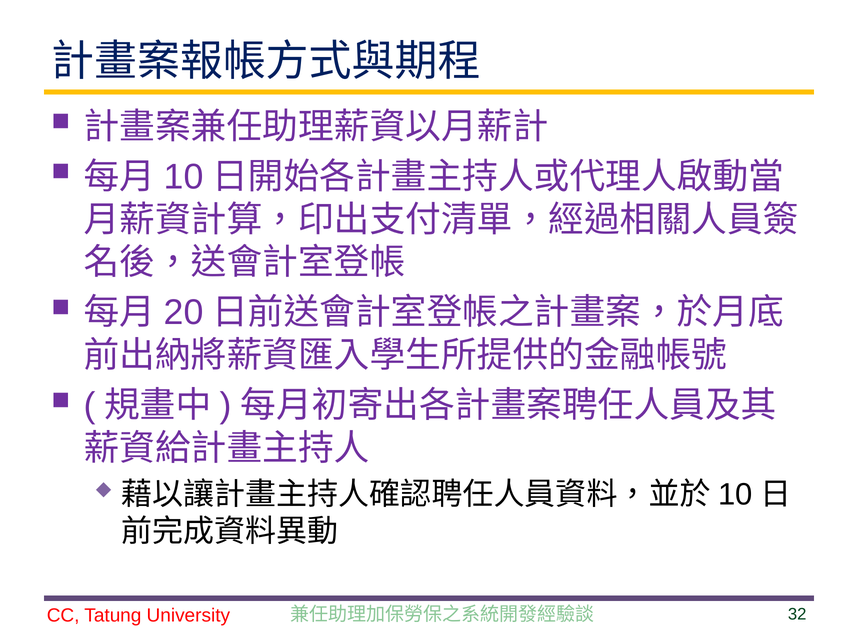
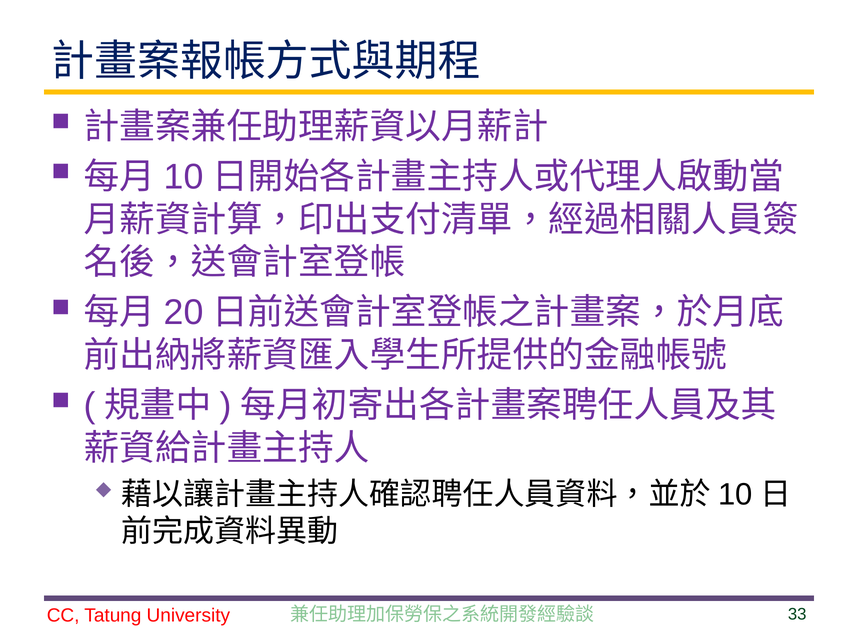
32: 32 -> 33 (797, 615)
